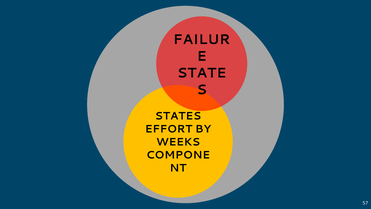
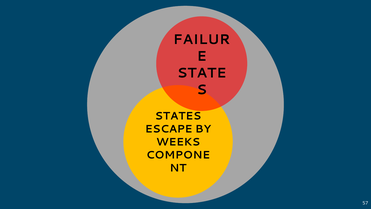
EFFORT: EFFORT -> ESCAPE (169, 129)
